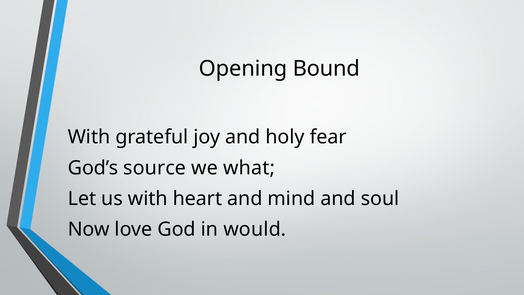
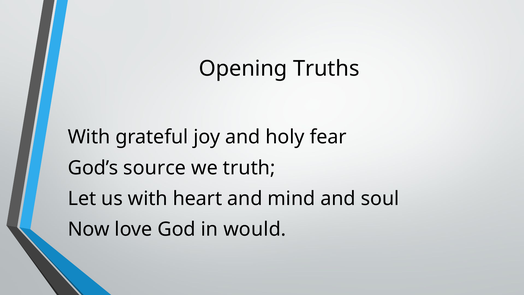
Bound: Bound -> Truths (326, 69)
what: what -> truth (249, 168)
